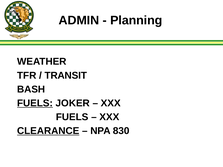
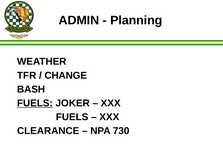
TRANSIT: TRANSIT -> CHANGE (66, 76)
CLEARANCE underline: present -> none (48, 131)
830: 830 -> 730 (121, 131)
